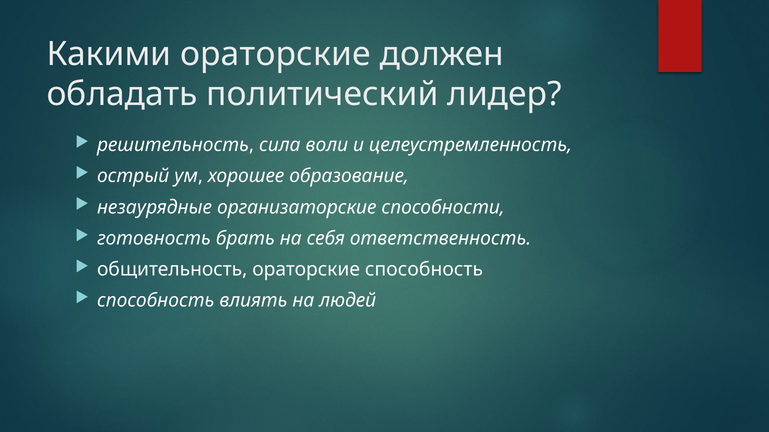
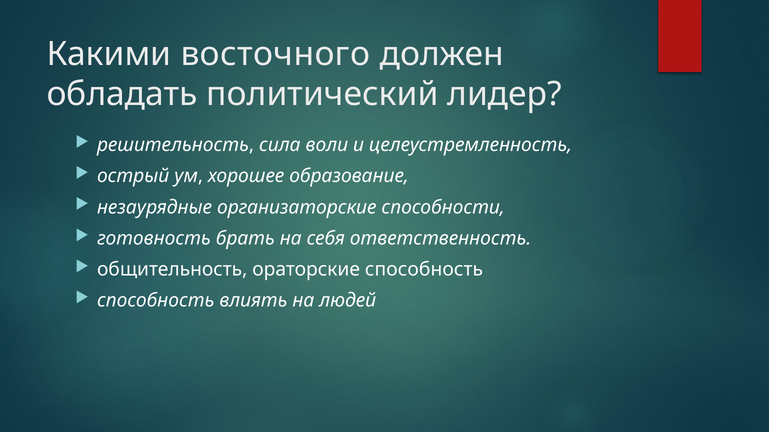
Какими ораторские: ораторские -> восточного (275, 54)
